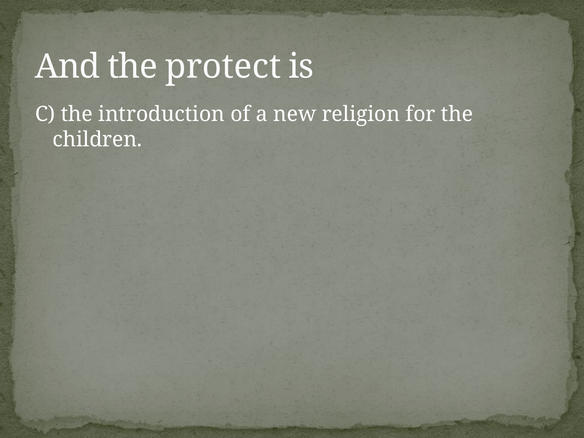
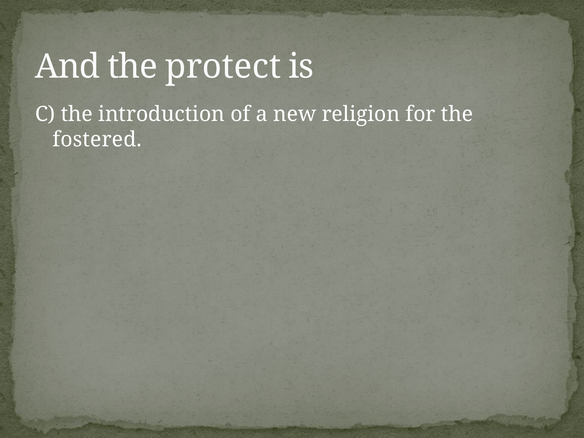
children: children -> fostered (97, 140)
